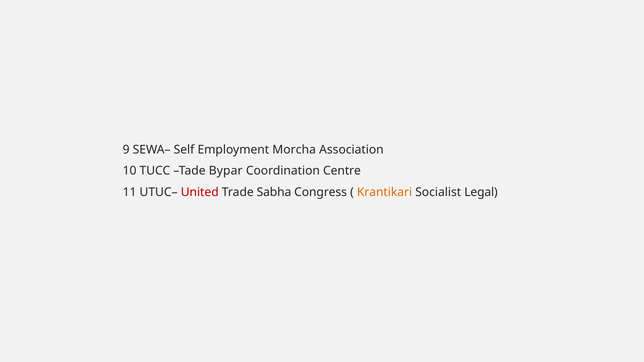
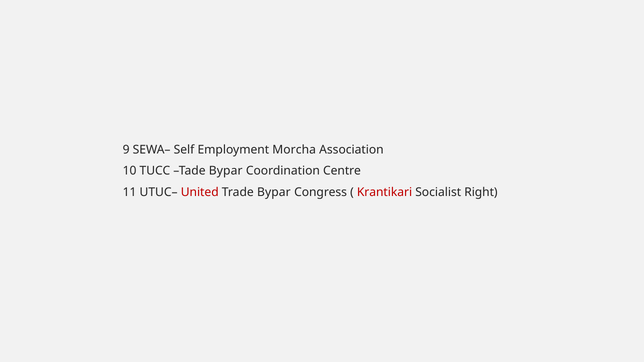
Trade Sabha: Sabha -> Bypar (274, 192)
Krantikari colour: orange -> red (385, 192)
Legal: Legal -> Right (481, 192)
